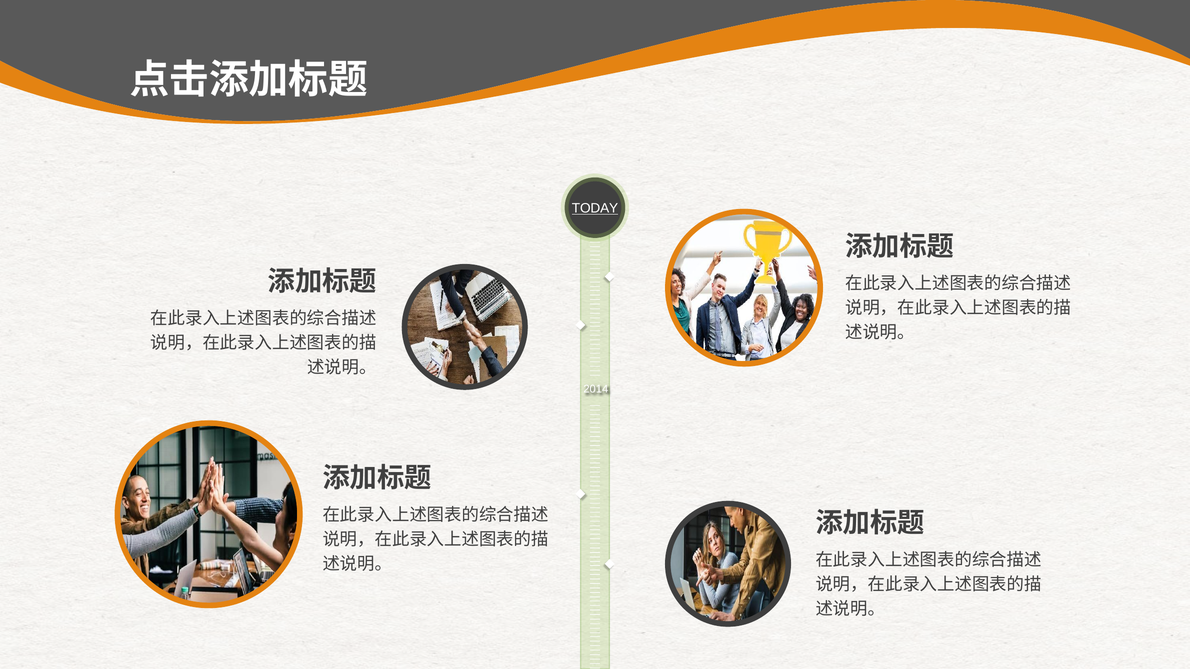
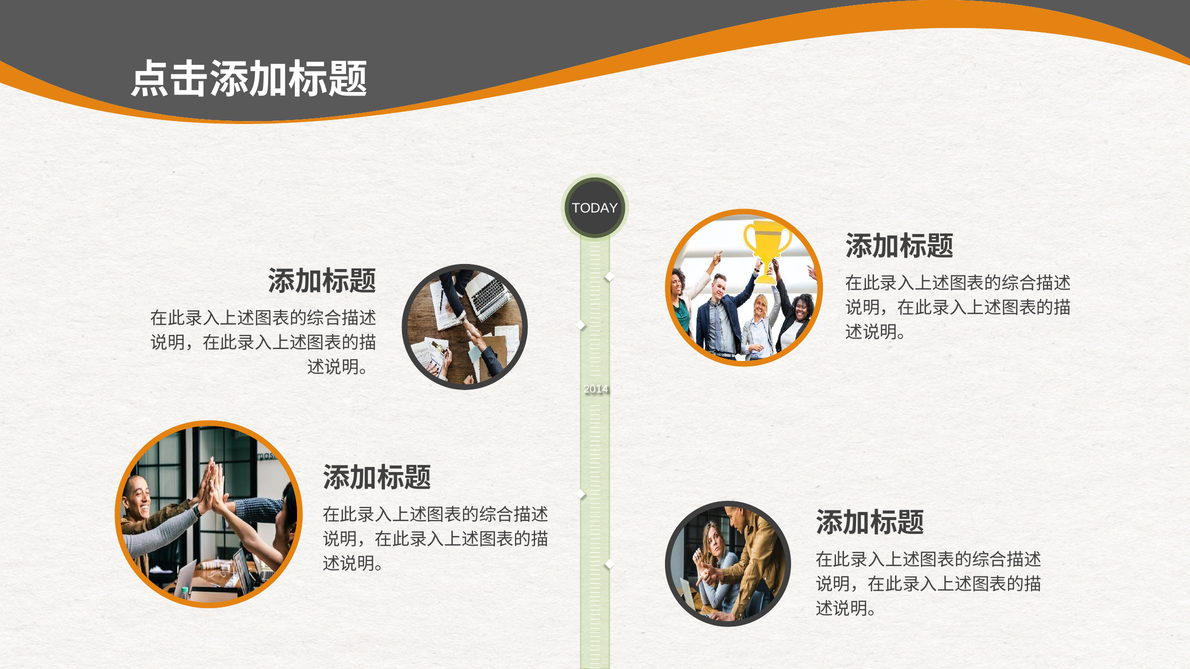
TODAY underline: present -> none (595, 208)
